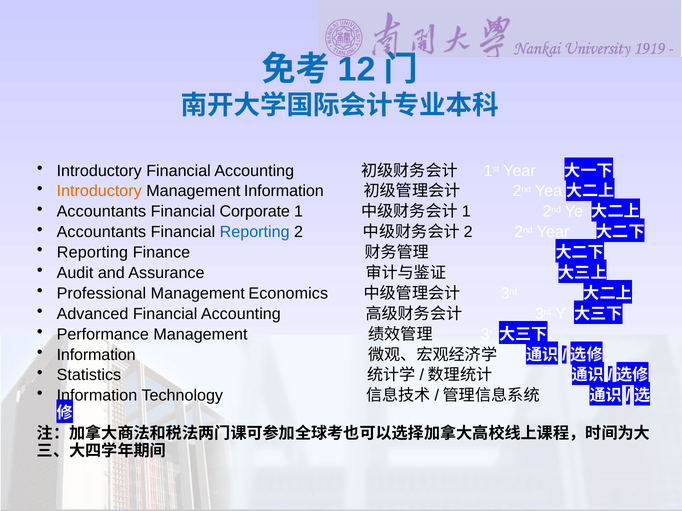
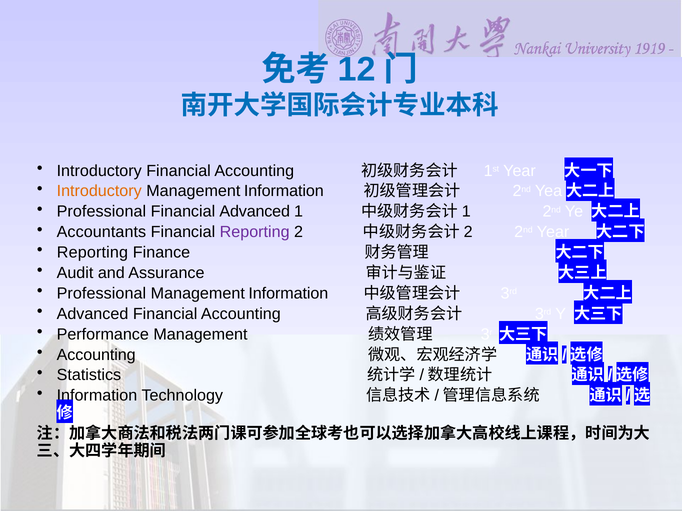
Accountants: Accountants -> Professional (101, 212)
Financial Corporate: Corporate -> Advanced (255, 212)
Reporting colour: blue -> purple (255, 232)
Economics: Economics -> Information (288, 294)
Information: Information -> Accounting (96, 355)
